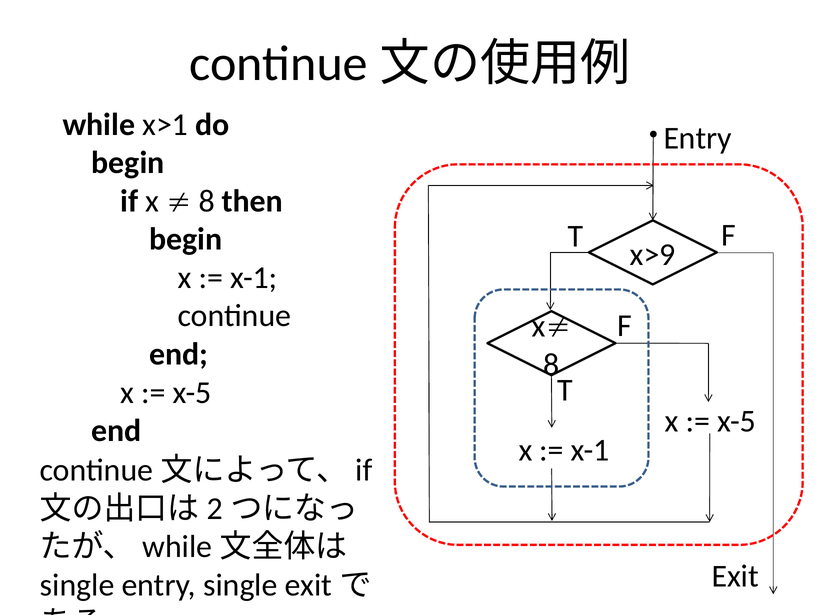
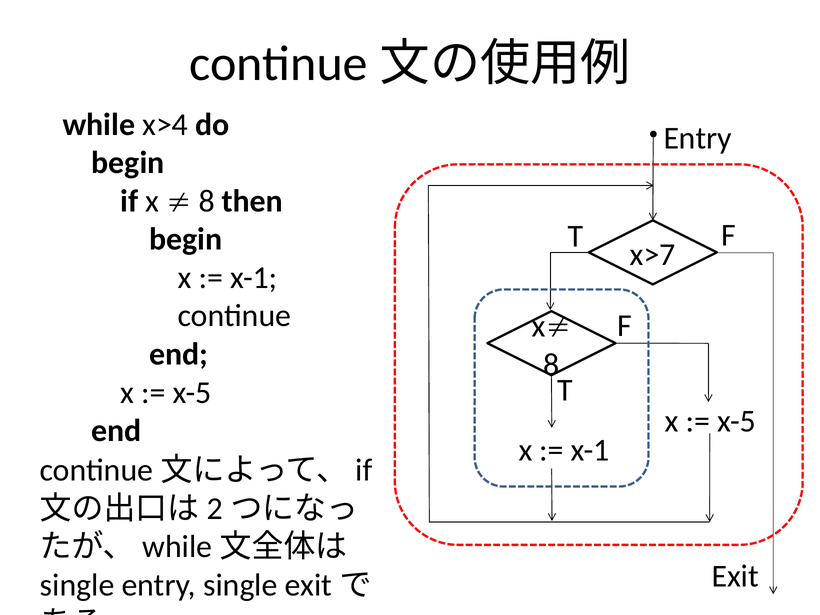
x>1: x>1 -> x>4 (165, 125)
x>9: x>9 -> x>7 (653, 255)
